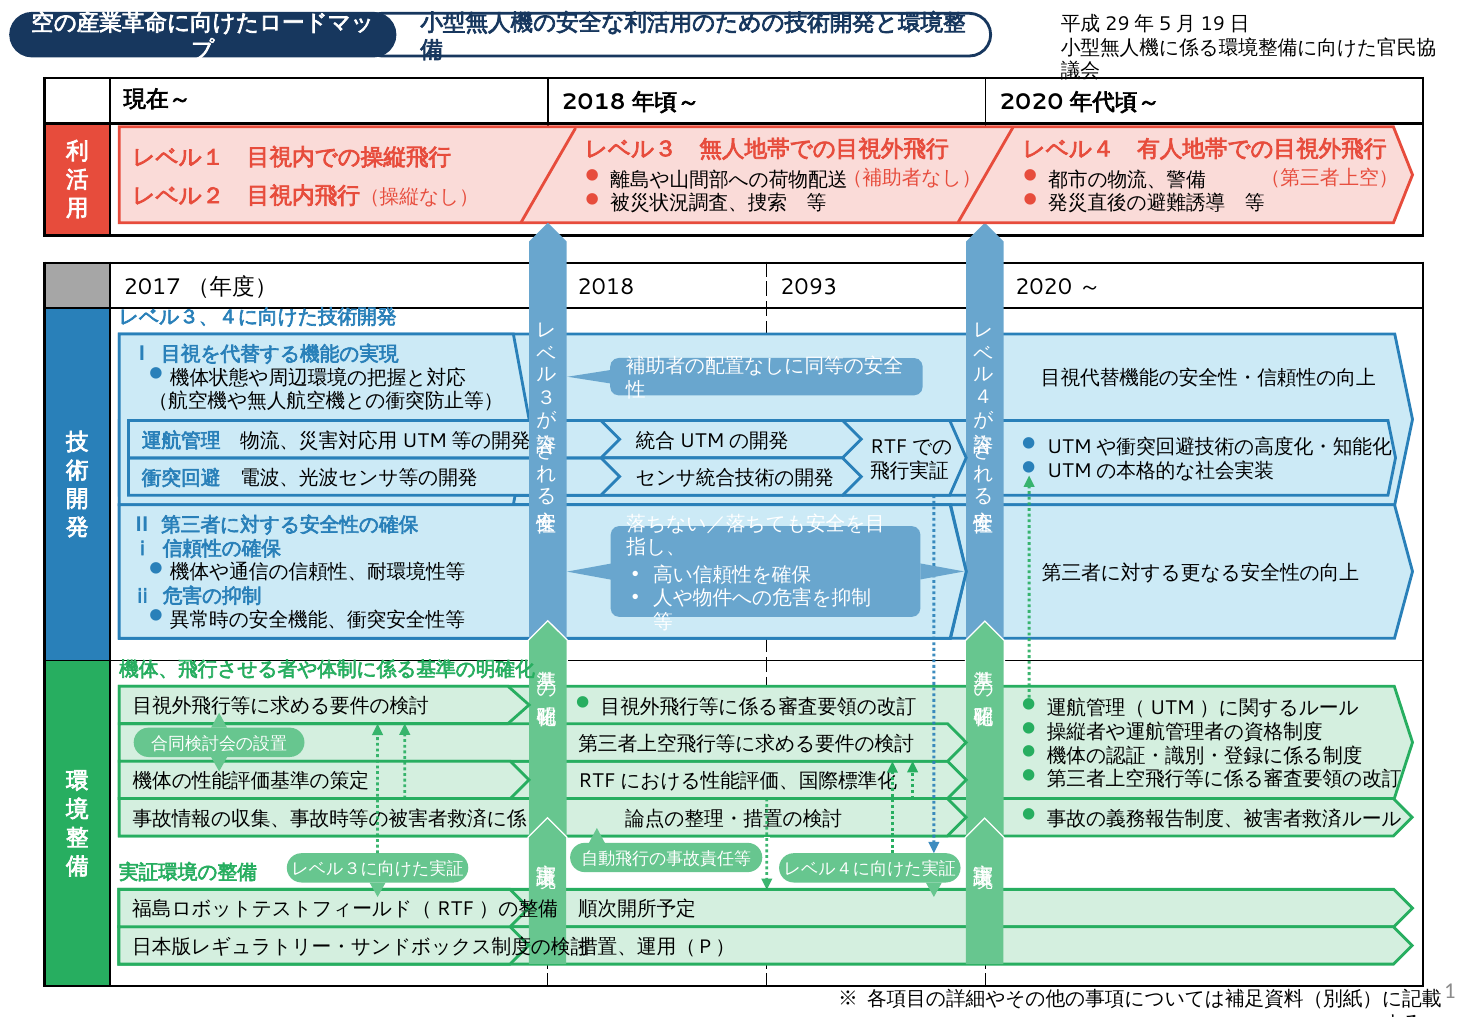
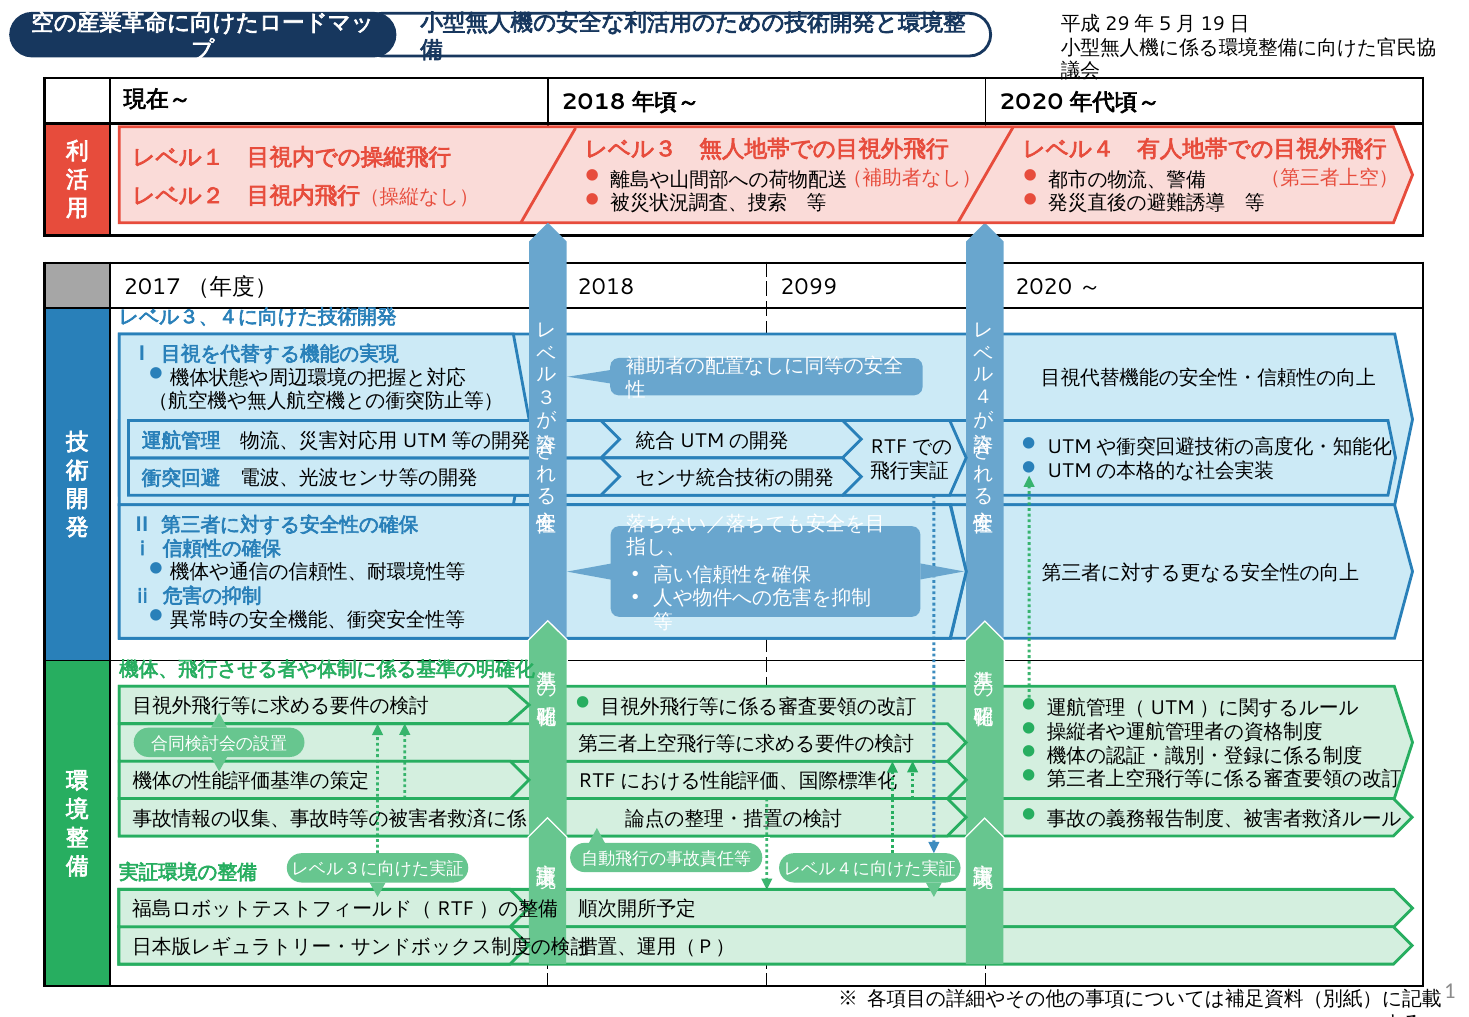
2093: 2093 -> 2099 (809, 287)
